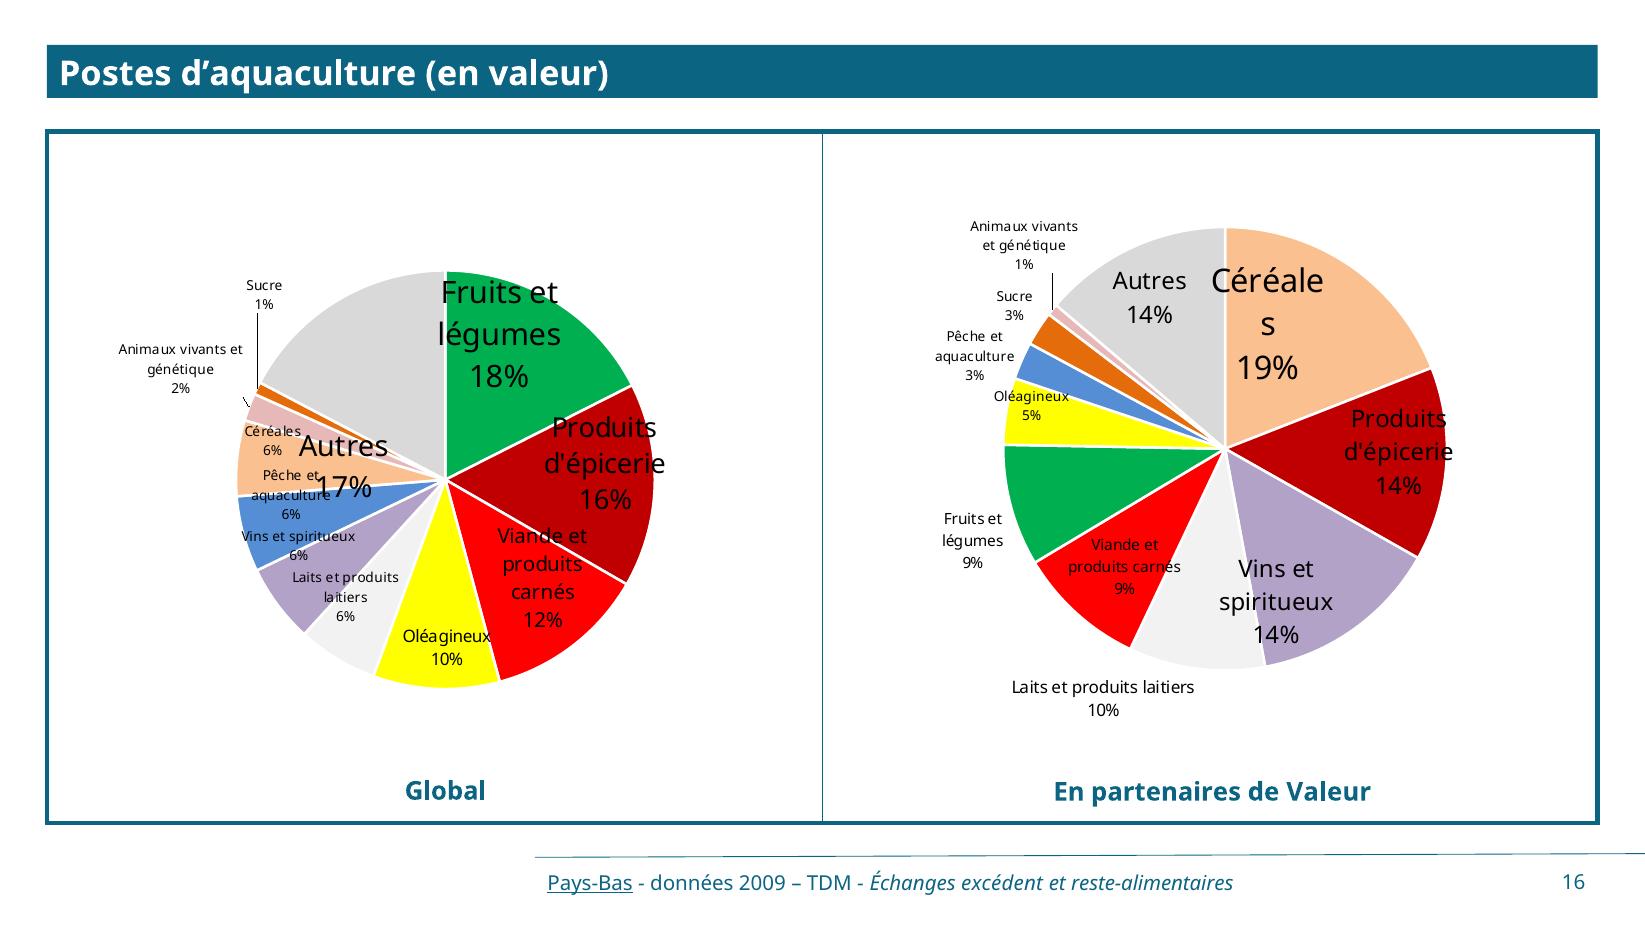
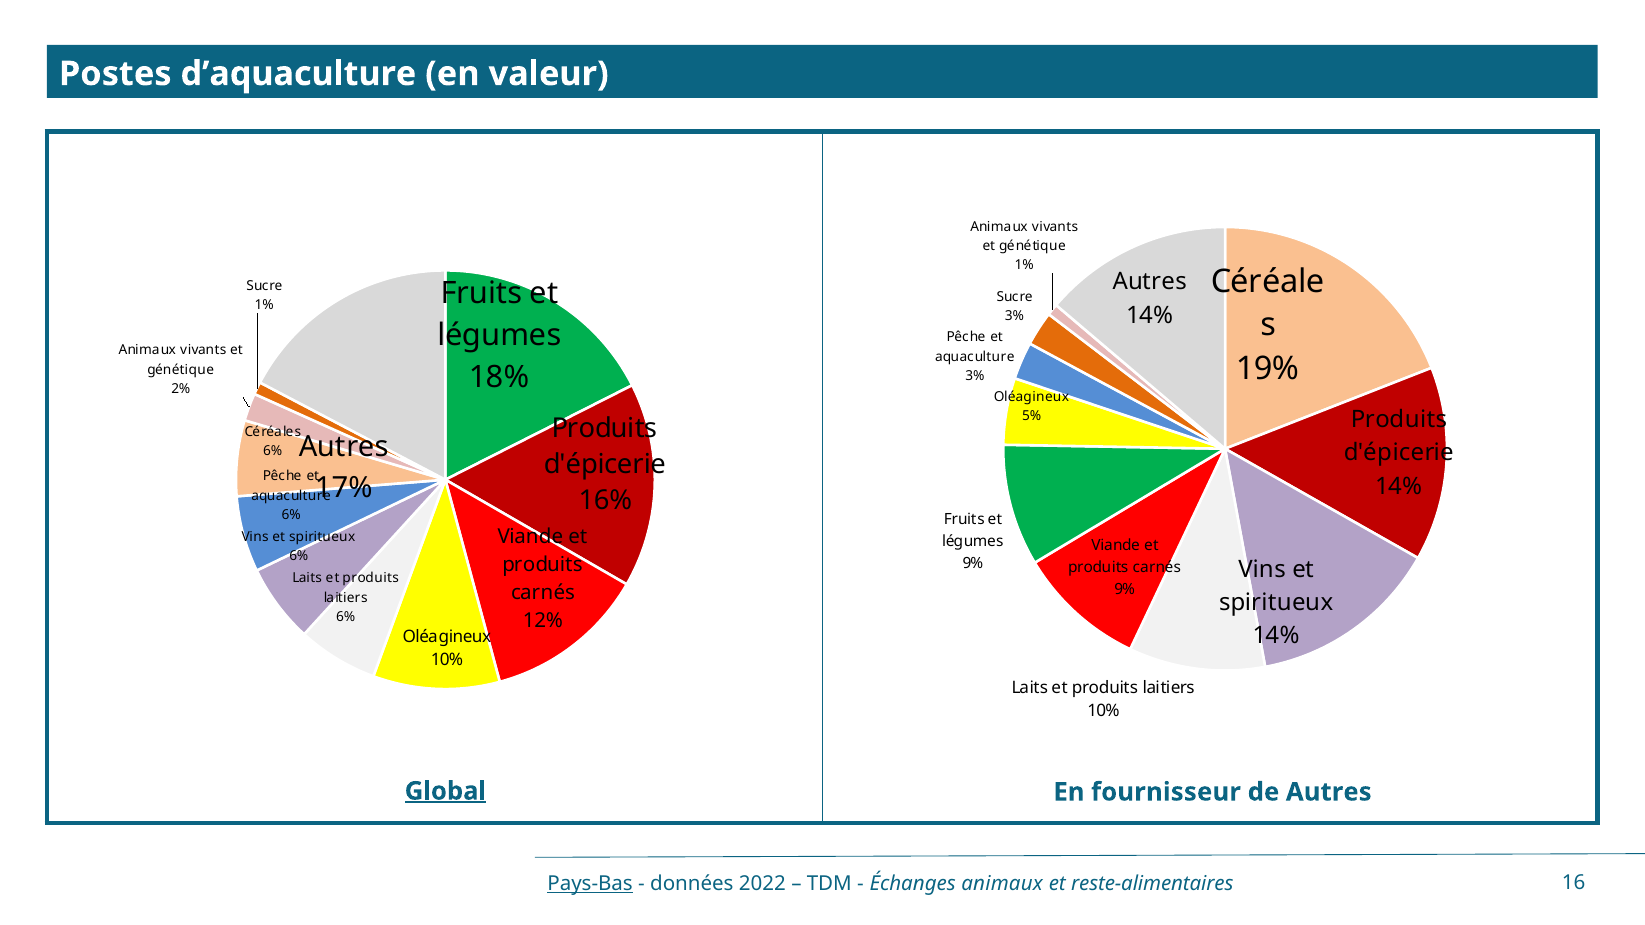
Global underline: none -> present (445, 791)
partenaires: partenaires -> fournisseur (1166, 792)
de Valeur: Valeur -> Autres (1329, 792)
2009: 2009 -> 2022 (762, 884)
Échanges excédent: excédent -> animaux (1002, 884)
